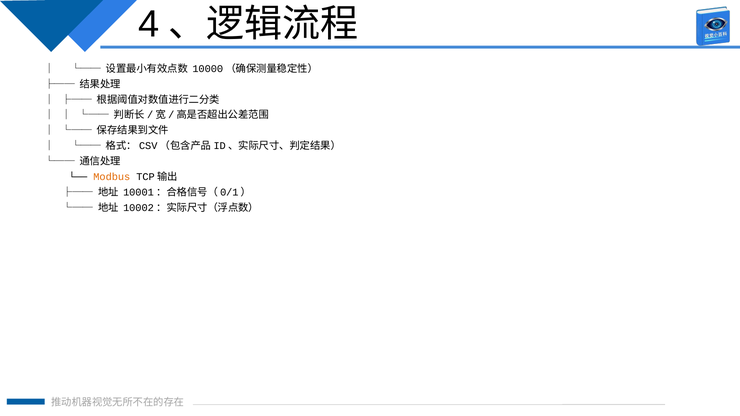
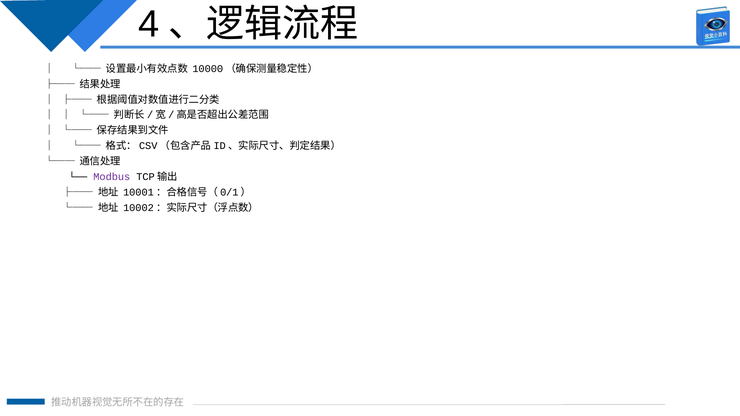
Modbus colour: orange -> purple (112, 177)
